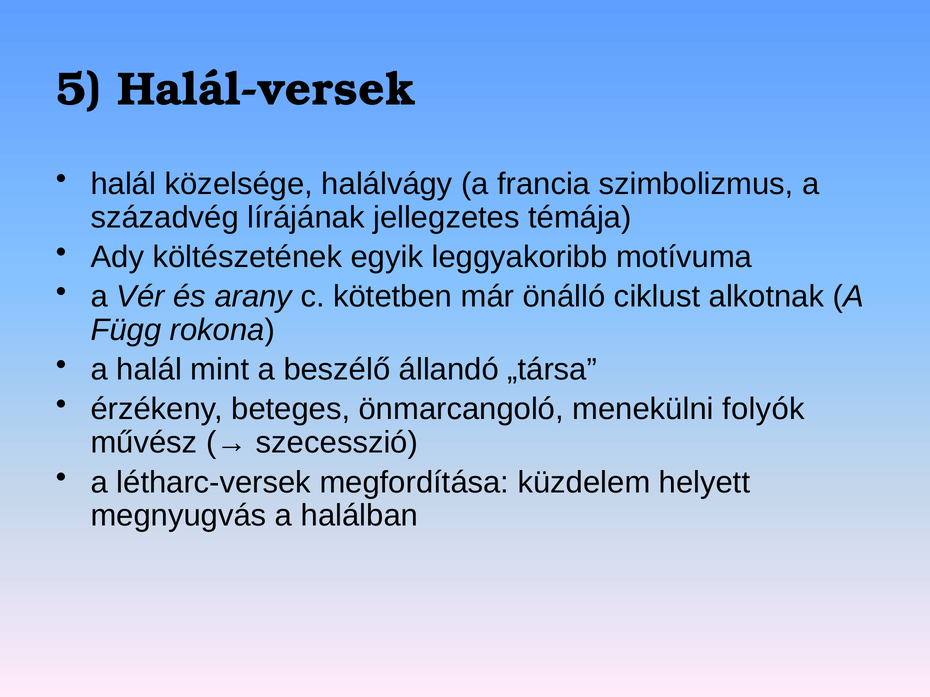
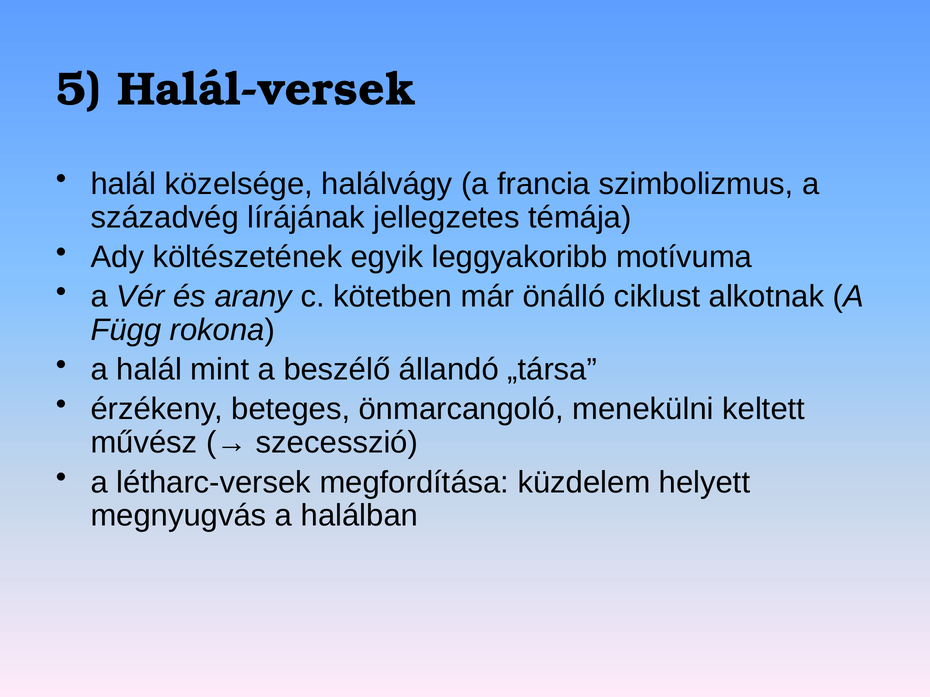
folyók: folyók -> keltett (764, 410)
